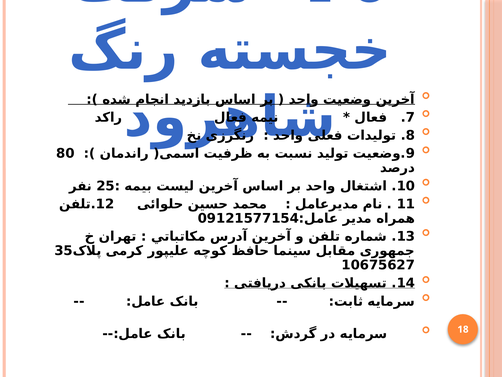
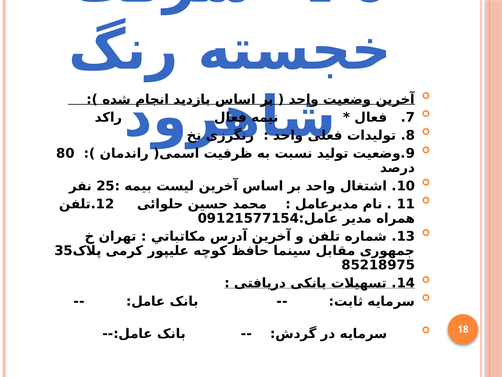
10675627: 10675627 -> 85218975 (378, 265)
